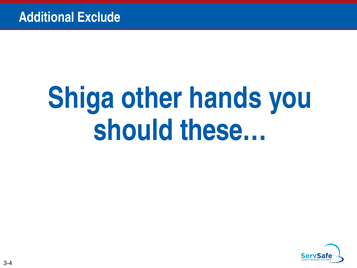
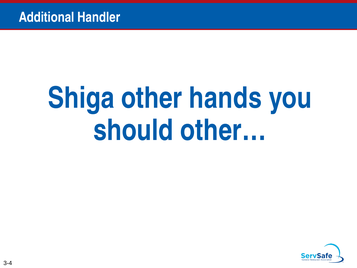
Exclude: Exclude -> Handler (99, 17)
these…: these… -> other… (223, 130)
